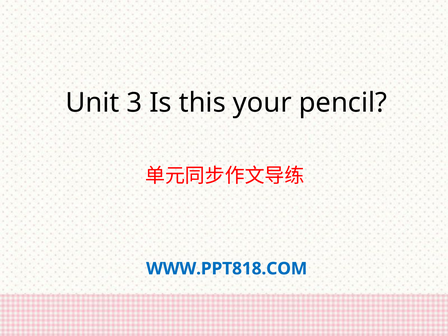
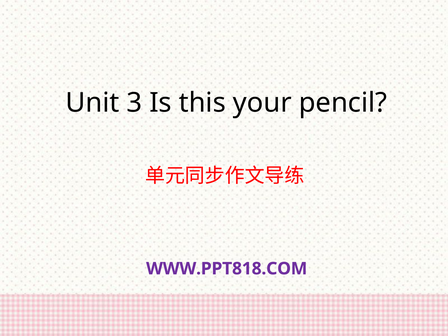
WWW.PPT818.COM colour: blue -> purple (227, 269)
